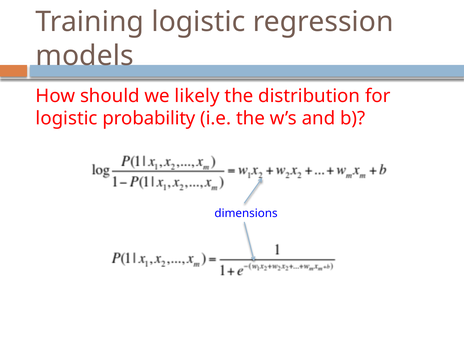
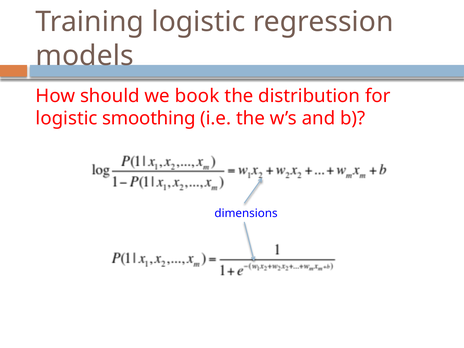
likely: likely -> book (197, 96)
probability: probability -> smoothing (149, 118)
